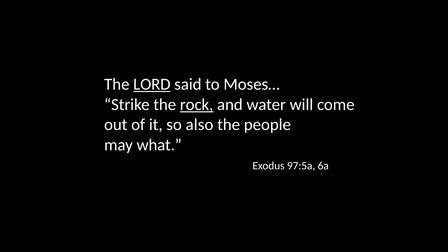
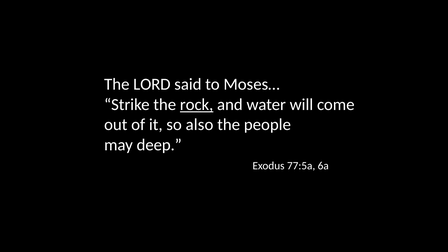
LORD underline: present -> none (152, 84)
what: what -> deep (159, 145)
97:5a: 97:5a -> 77:5a (301, 166)
